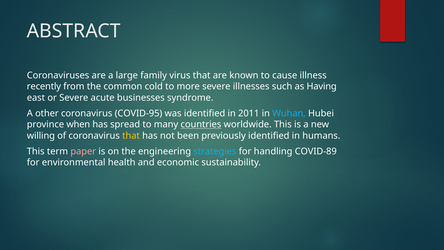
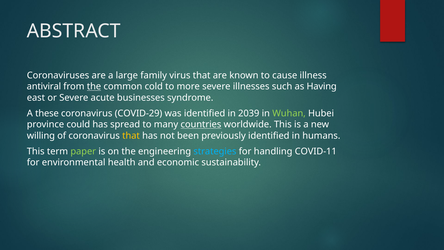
recently: recently -> antiviral (44, 86)
the underline: none -> present (94, 86)
other: other -> these (47, 113)
COVID-95: COVID-95 -> COVID-29 (138, 113)
2011: 2011 -> 2039 (249, 113)
Wuhan colour: light blue -> light green (289, 113)
when: when -> could (78, 124)
paper colour: pink -> light green (83, 151)
COVID-89: COVID-89 -> COVID-11 (316, 151)
